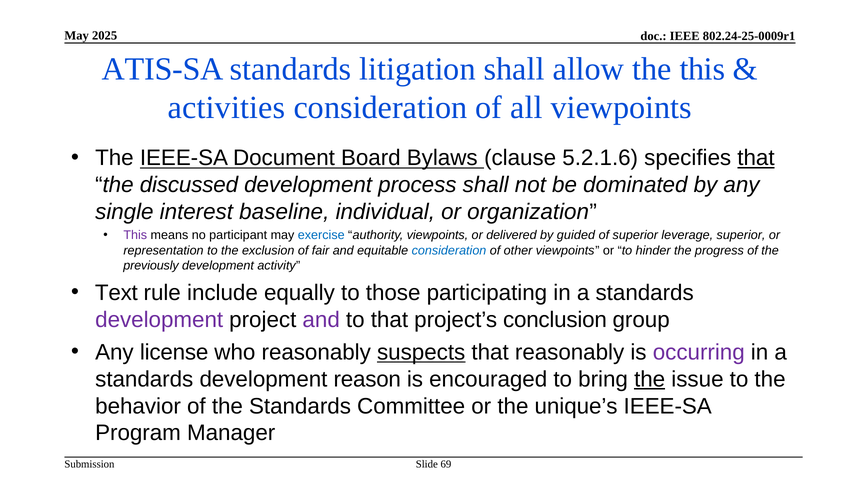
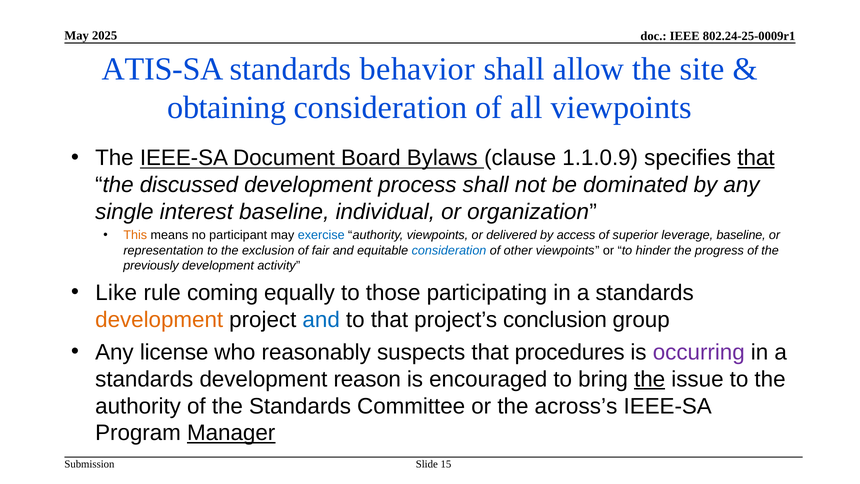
litigation: litigation -> behavior (417, 69)
the this: this -> site (702, 69)
activities: activities -> obtaining (227, 108)
5.2.1.6: 5.2.1.6 -> 1.1.0.9 (600, 158)
This colour: purple -> orange (135, 235)
guided: guided -> access (576, 235)
leverage superior: superior -> baseline (741, 235)
Text: Text -> Like (116, 293)
include: include -> coming (223, 293)
development colour: purple -> orange (159, 320)
and colour: purple -> blue (321, 320)
suspects underline: present -> none (421, 352)
that reasonably: reasonably -> procedures (570, 352)
behavior: behavior -> authority (138, 406)
unique’s: unique’s -> across’s (576, 406)
Manager underline: none -> present (231, 433)
69: 69 -> 15 (446, 464)
